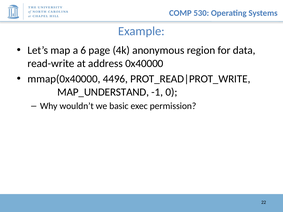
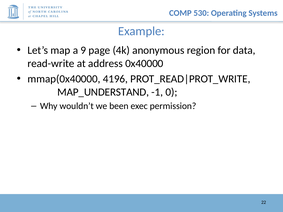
6: 6 -> 9 (83, 50)
4496: 4496 -> 4196 (115, 79)
basic: basic -> been (119, 106)
